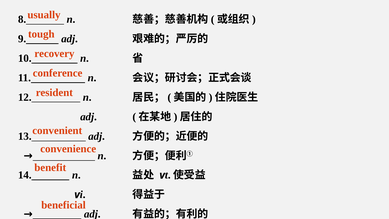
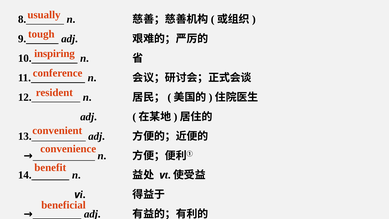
recovery: recovery -> inspiring (54, 53)
